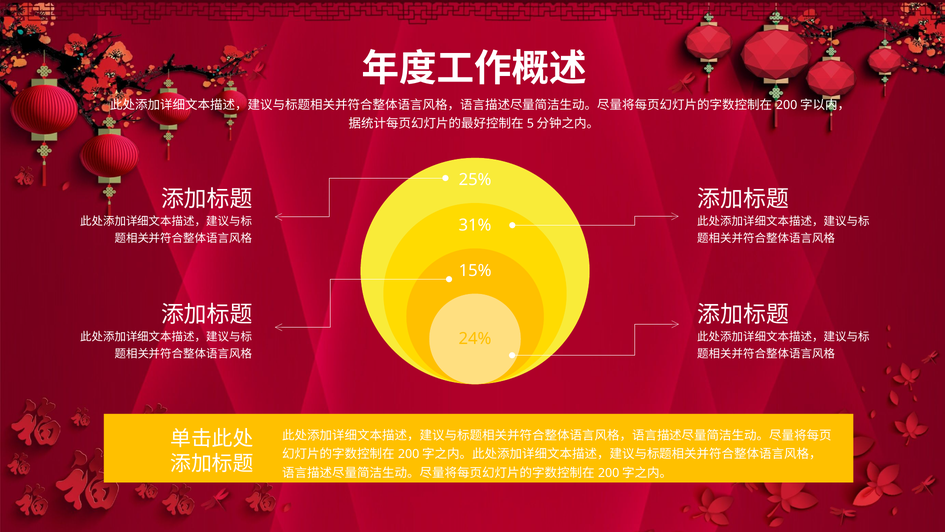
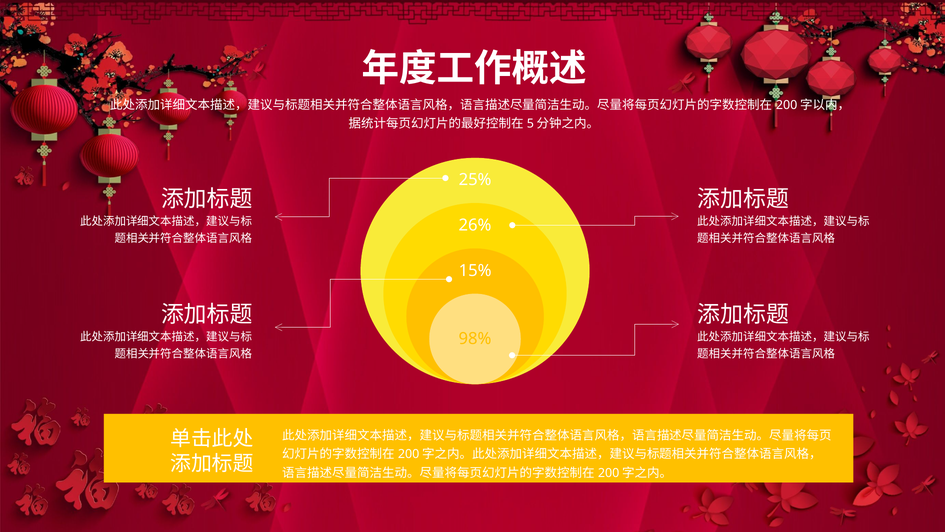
31%: 31% -> 26% (475, 225)
24%: 24% -> 98% (475, 338)
